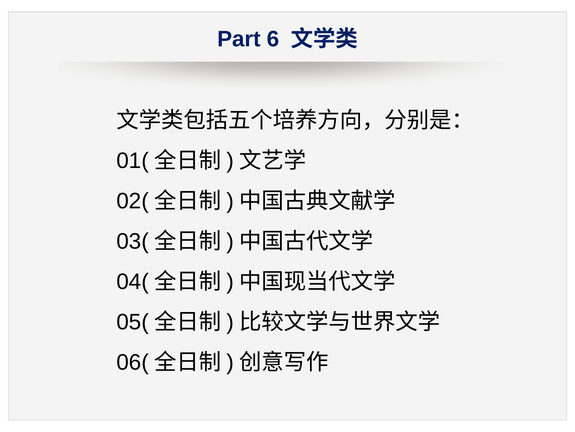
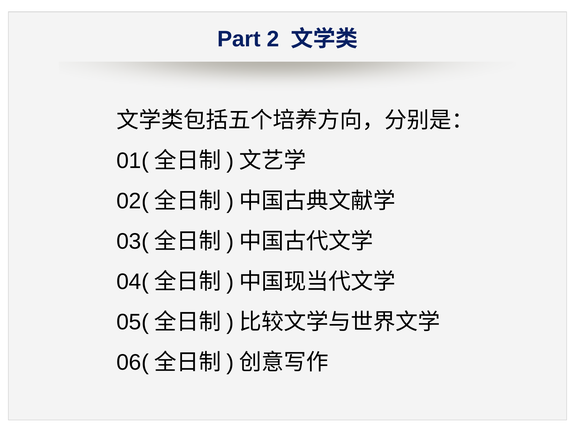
6: 6 -> 2 (273, 39)
